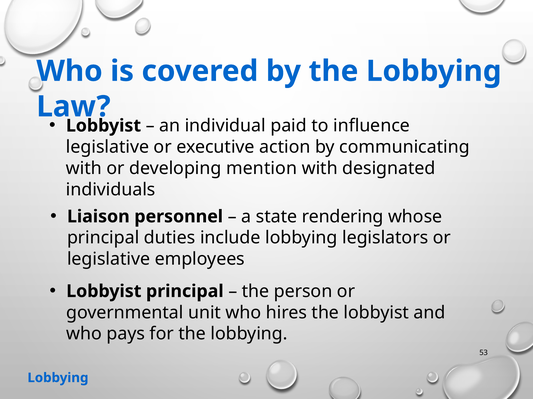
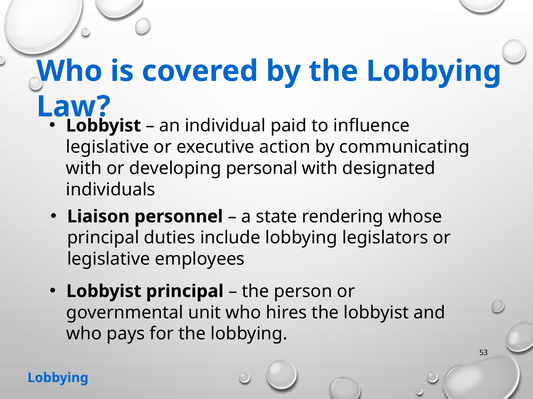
mention: mention -> personal (262, 169)
